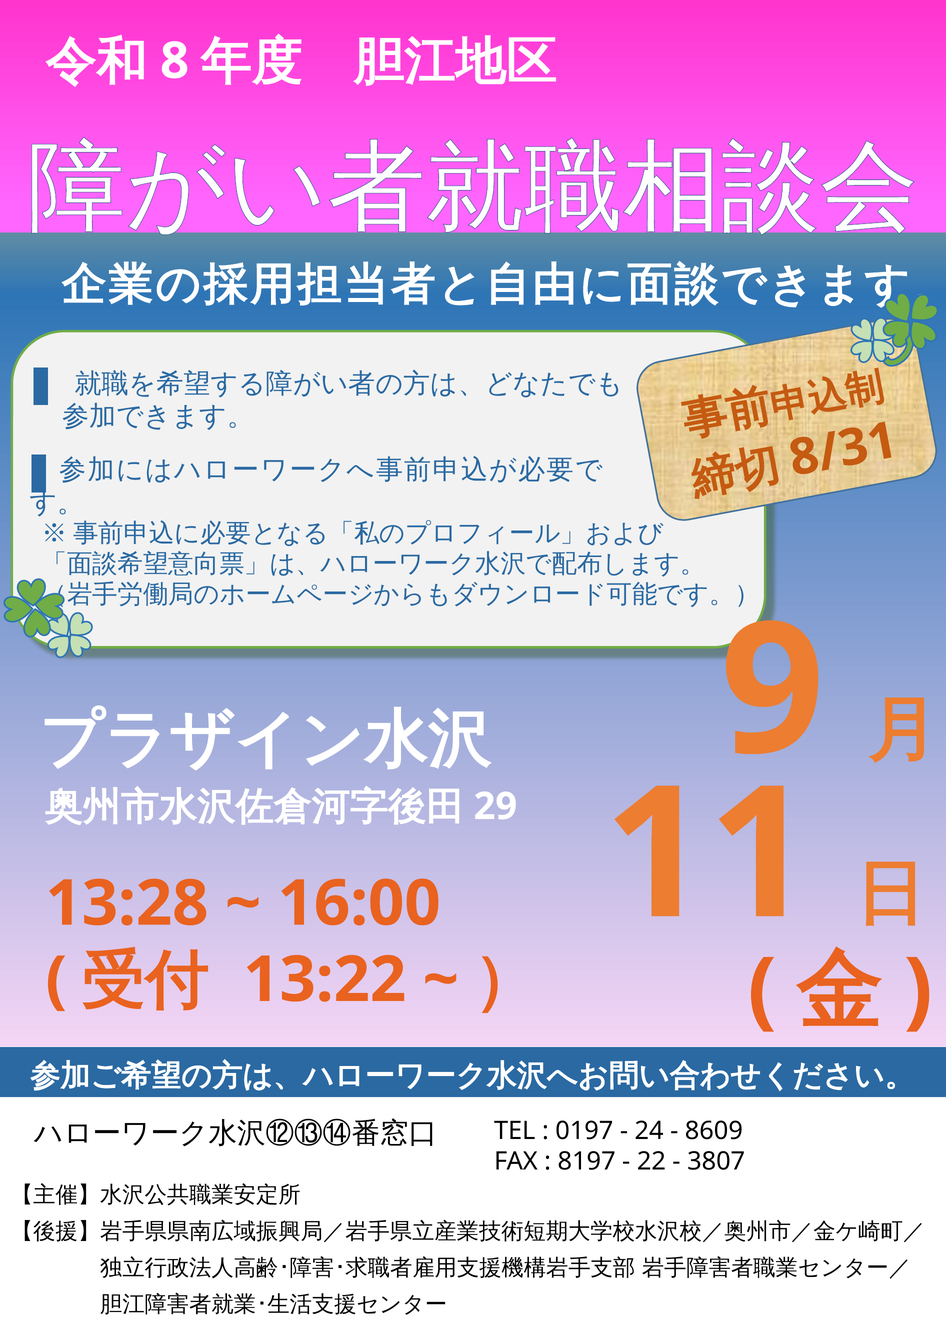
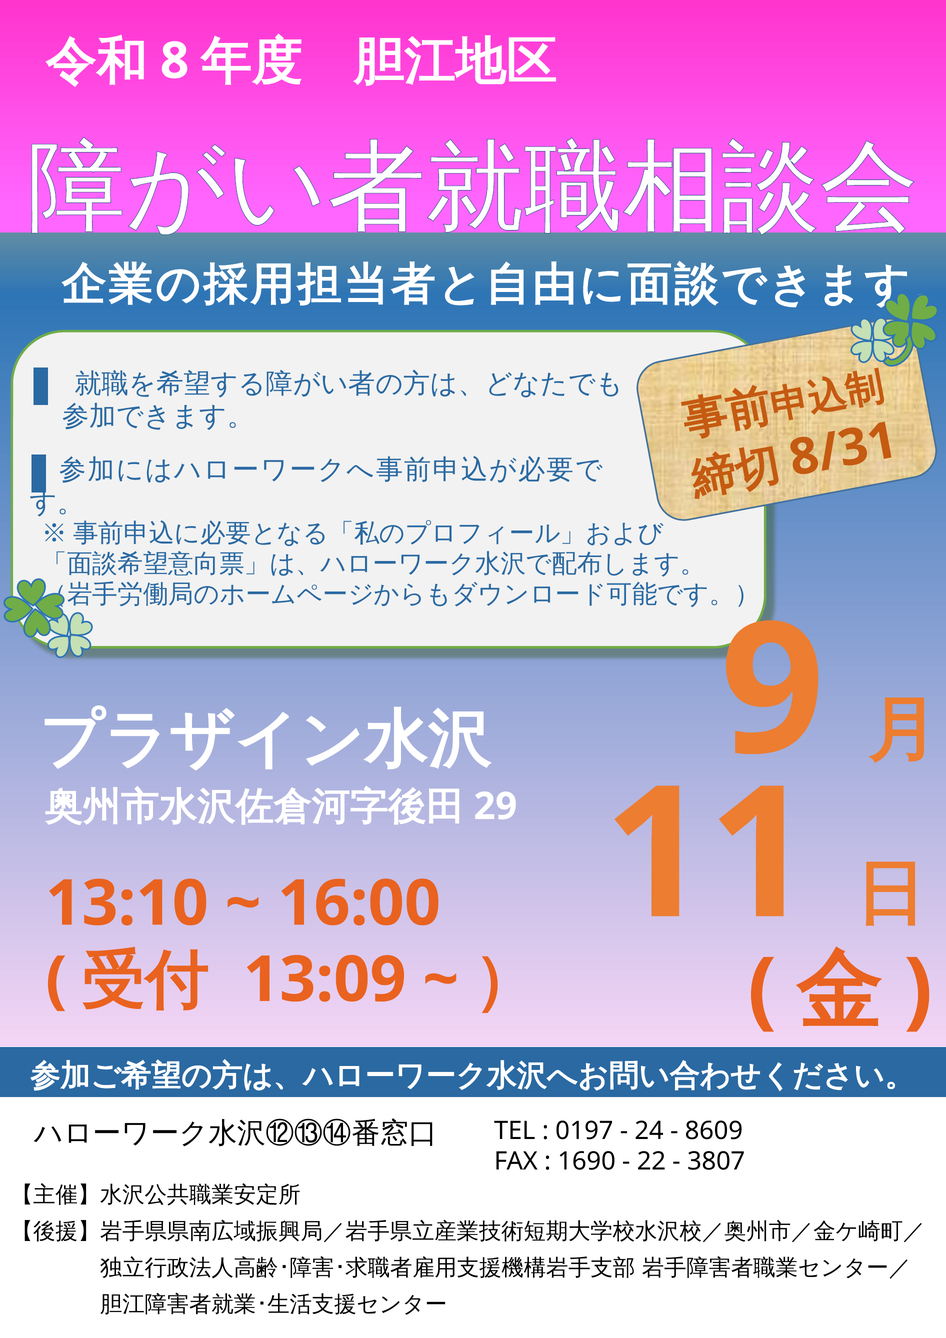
13:28: 13:28 -> 13:10 (127, 904)
13:22: 13:22 -> 13:09 (325, 980)
8197: 8197 -> 1690 (587, 1161)
